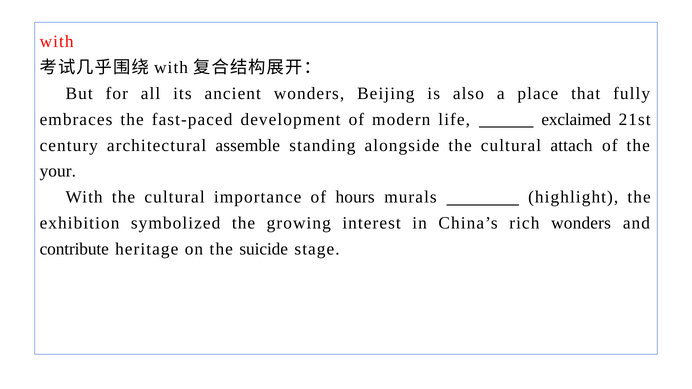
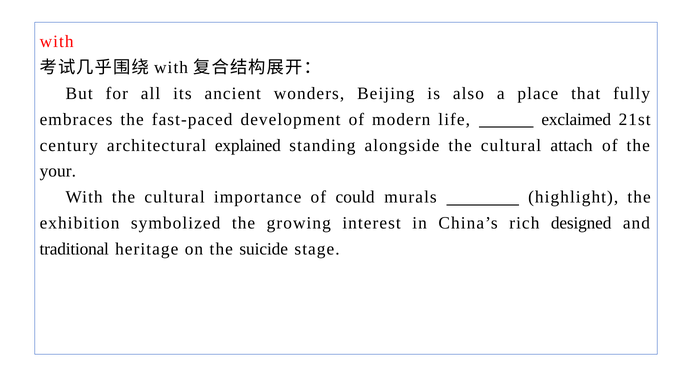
assemble: assemble -> explained (248, 145)
hours: hours -> could (355, 197)
rich wonders: wonders -> designed (581, 223)
contribute: contribute -> traditional (74, 249)
